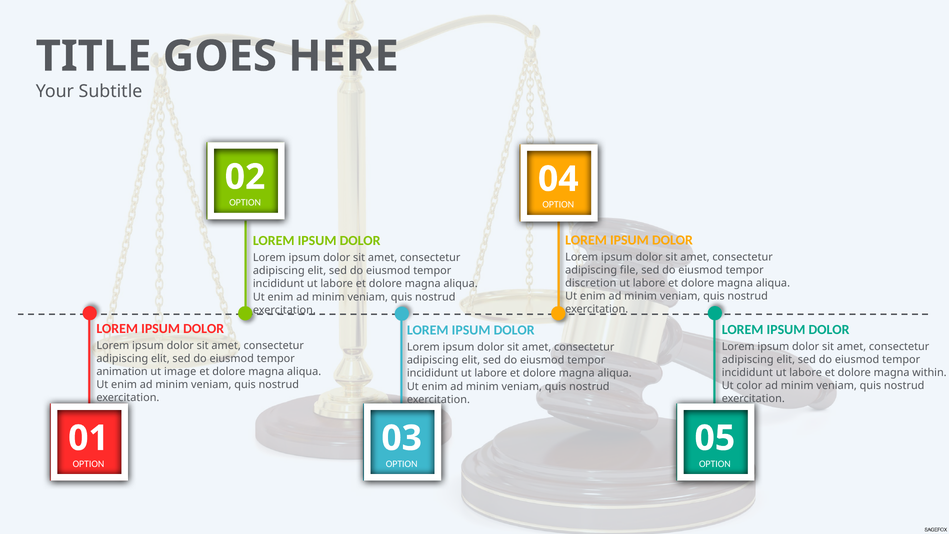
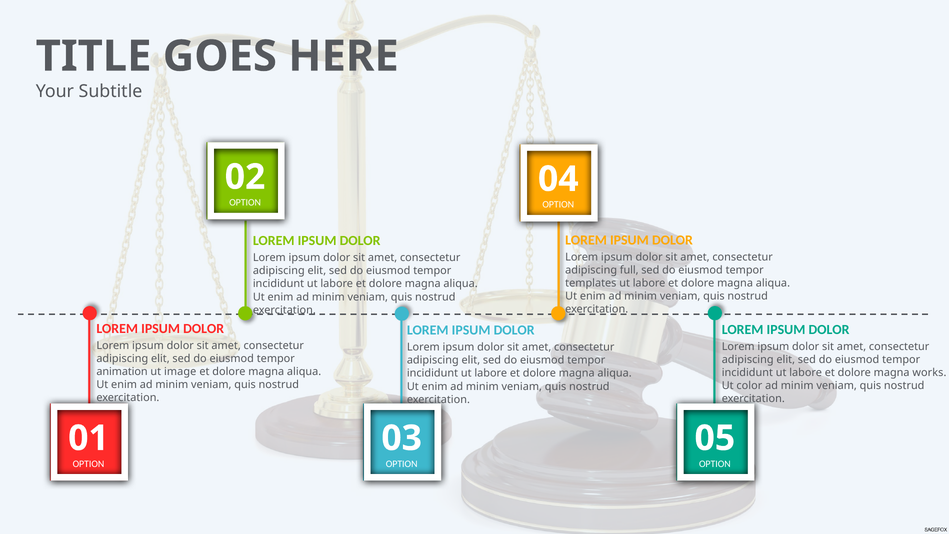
file: file -> full (629, 270)
discretion: discretion -> templates (591, 283)
within: within -> works (929, 373)
